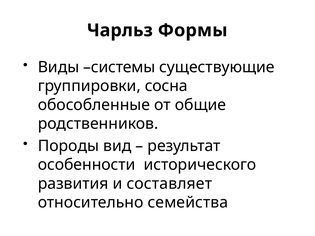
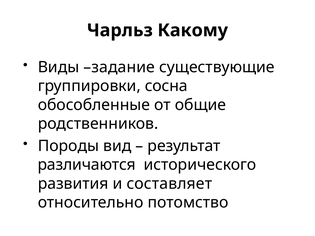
Формы: Формы -> Какому (193, 30)
системы: системы -> задание (119, 67)
особенности: особенности -> различаются (87, 165)
семейства: семейства -> потомство (188, 203)
